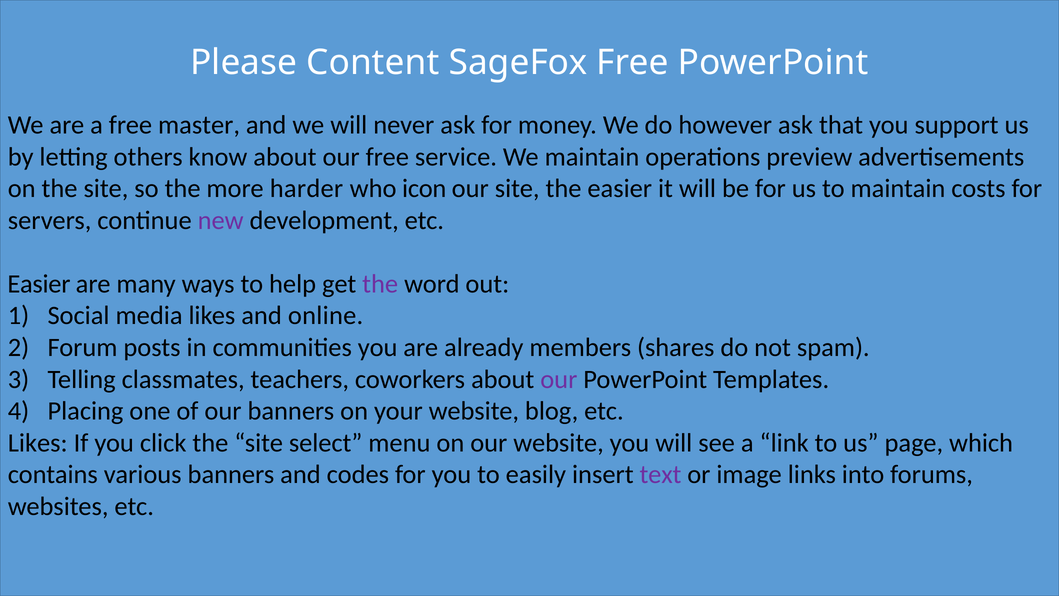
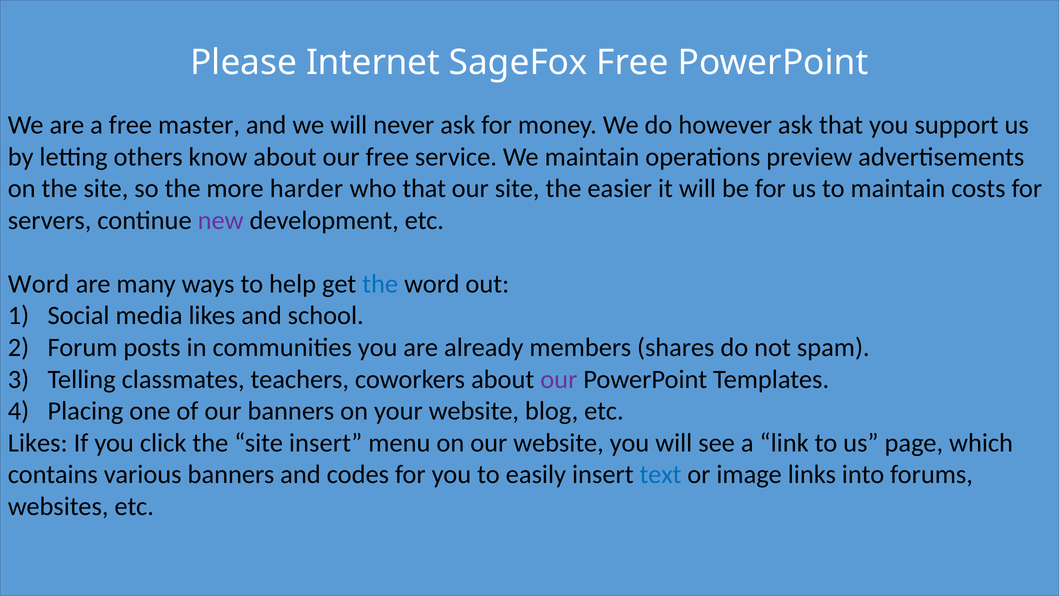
Content: Content -> Internet (373, 62)
who icon: icon -> that (424, 188)
Easier: Easier -> Word (39, 284)
the colour: purple -> blue (380, 284)
online: online -> school (326, 316)
site select: select -> insert (326, 443)
text colour: purple -> blue (660, 474)
